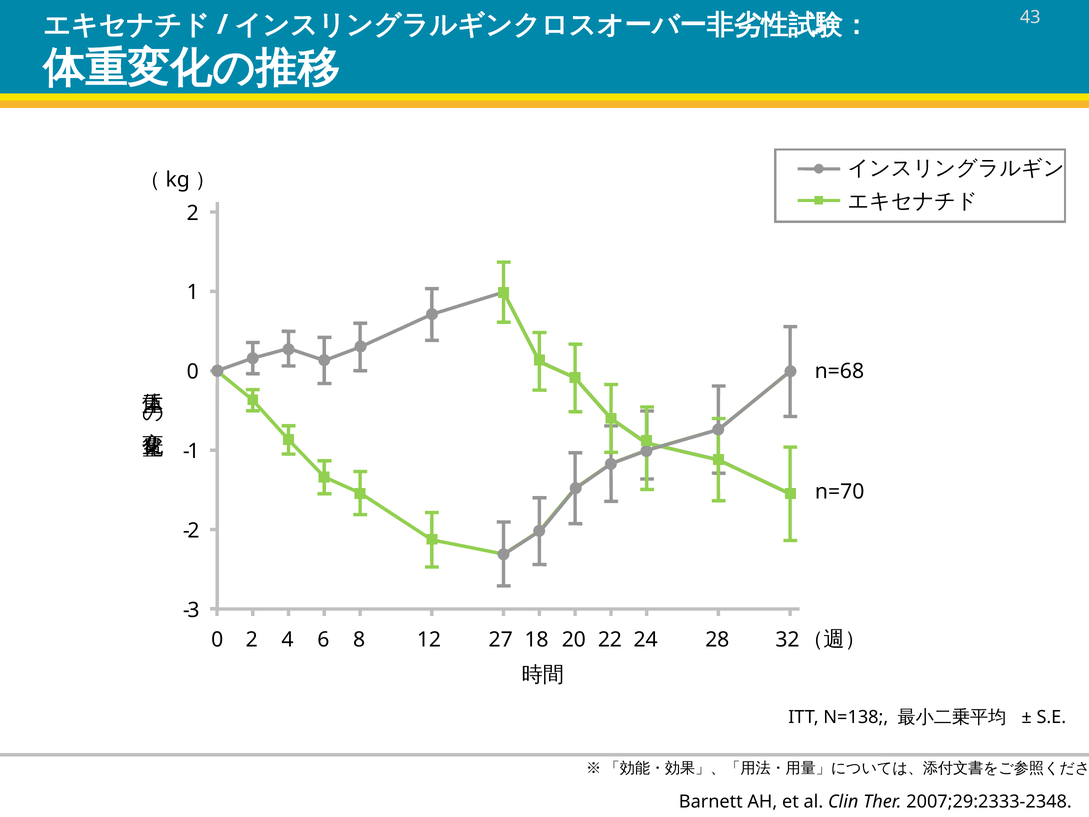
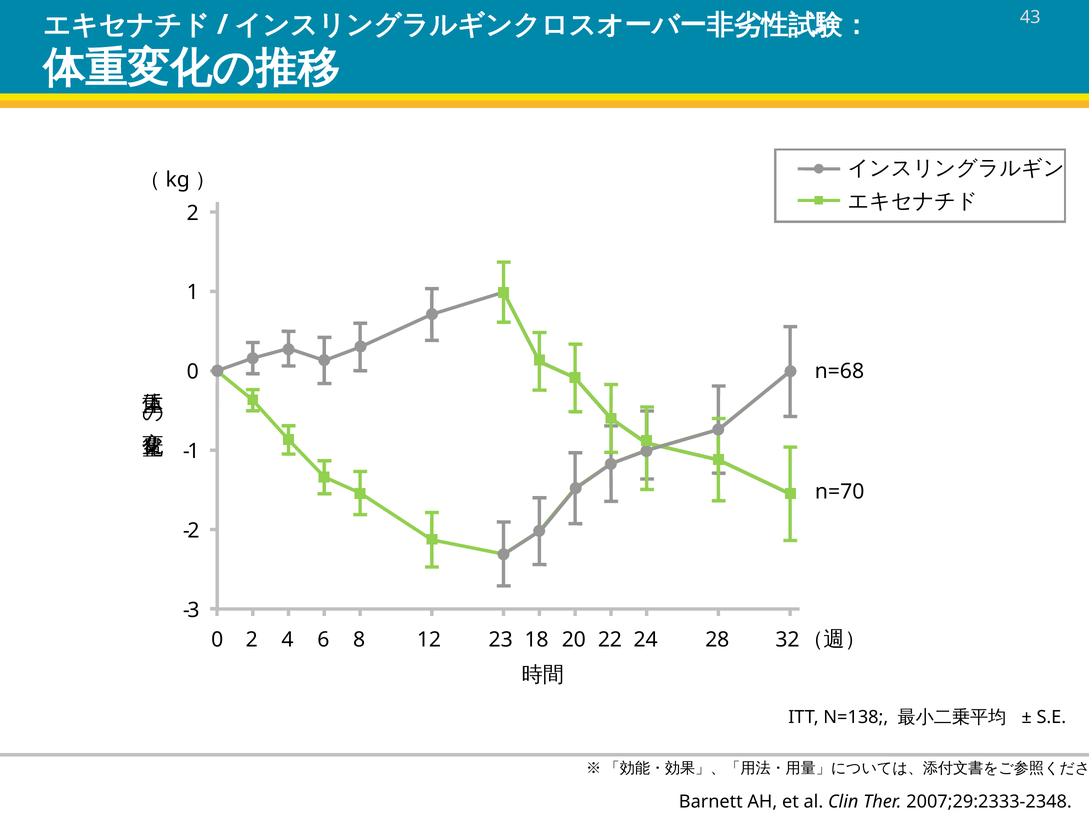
27: 27 -> 23 (501, 640)
